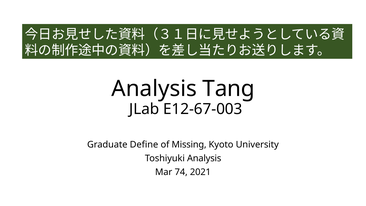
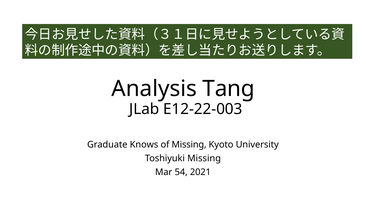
E12-67-003: E12-67-003 -> E12-22-003 (203, 109)
Define: Define -> Knows (144, 145)
Toshiyuki Analysis: Analysis -> Missing (204, 158)
74: 74 -> 54 (181, 172)
